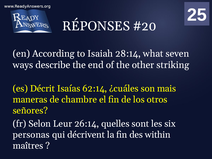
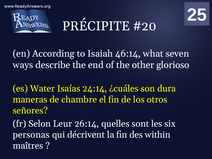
RÉPONSES: RÉPONSES -> PRÉCIPITE (96, 26)
28:14: 28:14 -> 46:14 (128, 54)
striking: striking -> glorioso (173, 65)
Décrit: Décrit -> Water (42, 89)
62:14: 62:14 -> 24:14 (95, 89)
mais: mais -> dura (167, 89)
